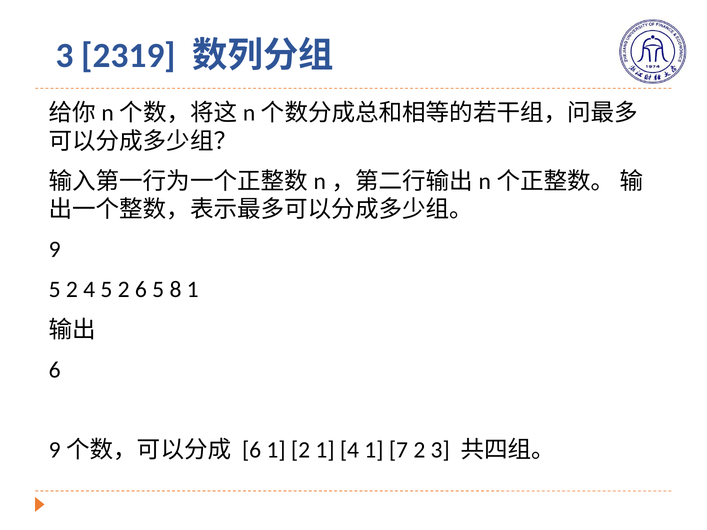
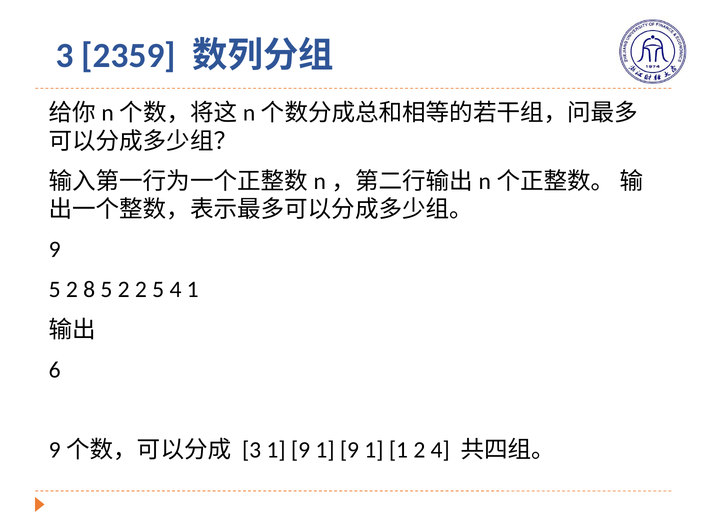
2319: 2319 -> 2359 (129, 56)
2 4: 4 -> 8 (89, 290)
2 6: 6 -> 2 (141, 290)
5 8: 8 -> 4 (175, 290)
6: 6 -> 3 (252, 450)
2: 2 -> 9 (301, 450)
4: 4 -> 9 (349, 450)
1 7: 7 -> 1 (398, 450)
2 3: 3 -> 4 (440, 450)
